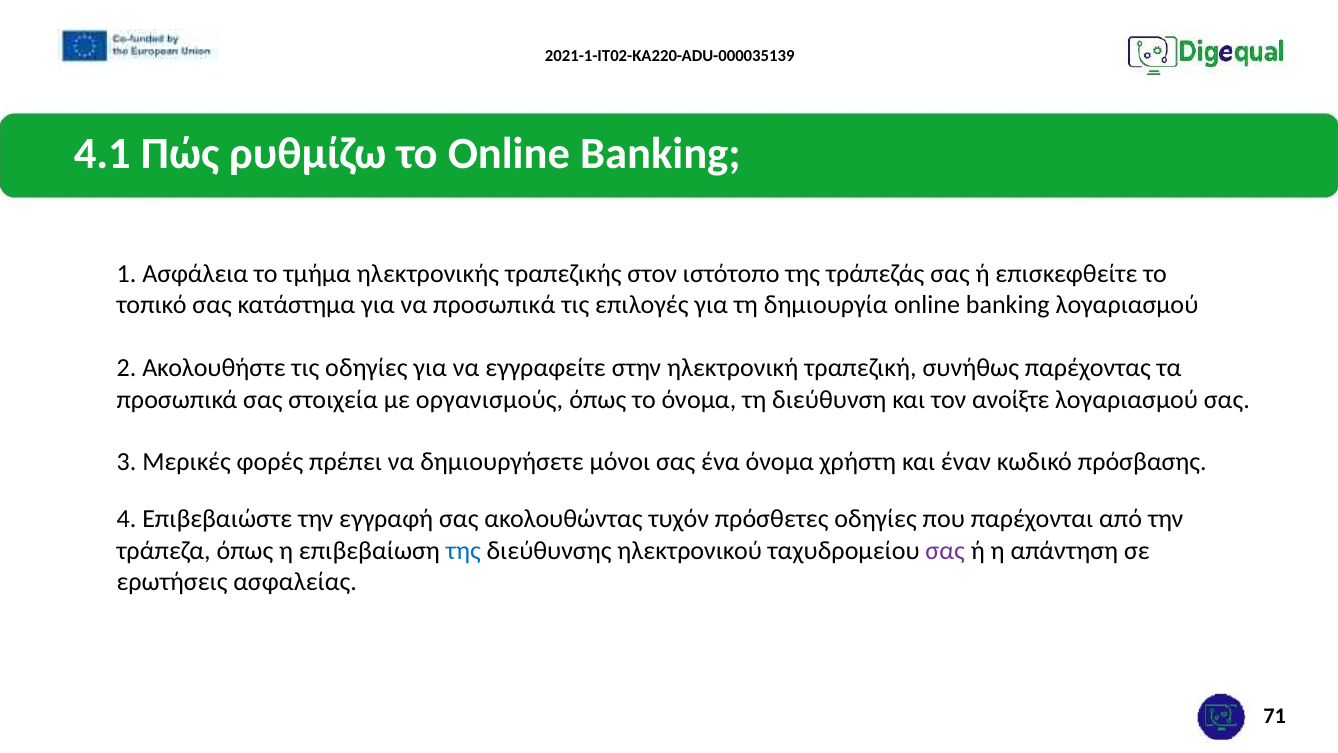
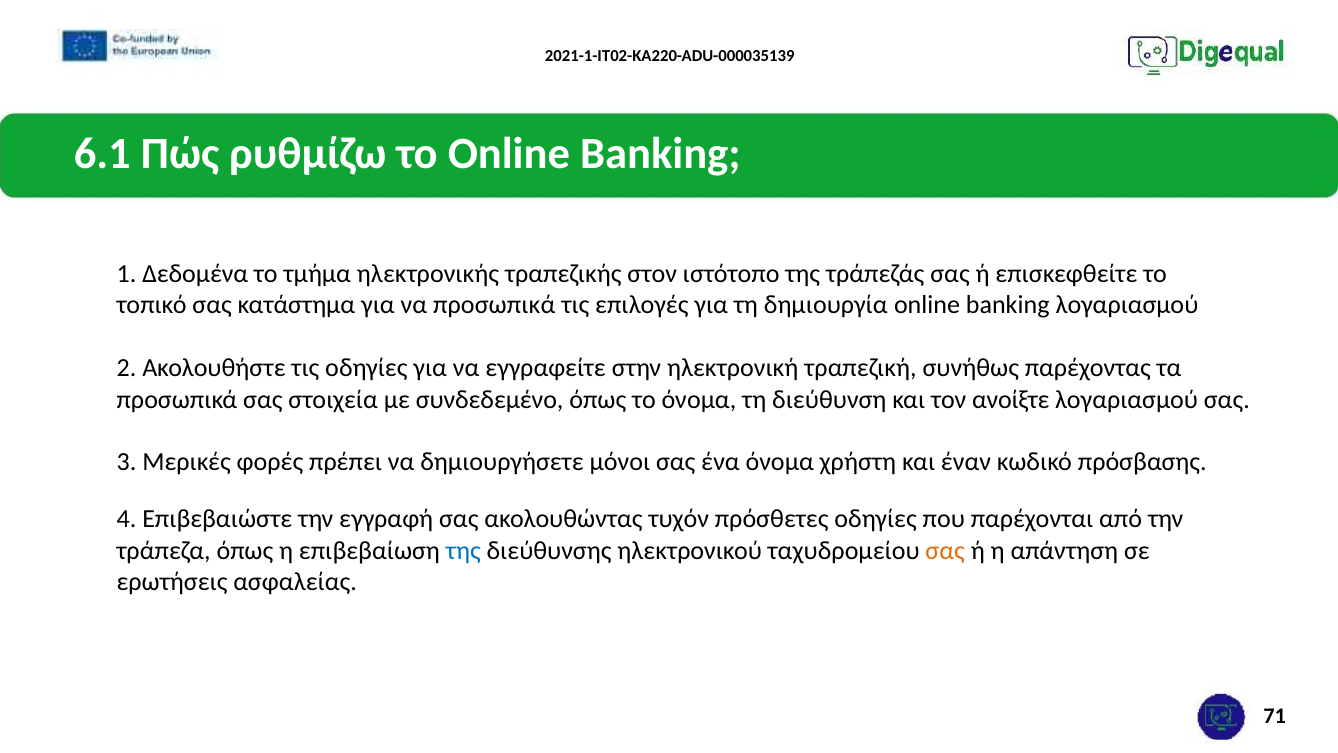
4.1: 4.1 -> 6.1 (102, 154)
Ασφάλεια: Ασφάλεια -> Δεδομένα (195, 273)
οργανισμούς: οργανισμούς -> συνδεδεμένο (490, 399)
σας colour: purple -> orange (945, 550)
